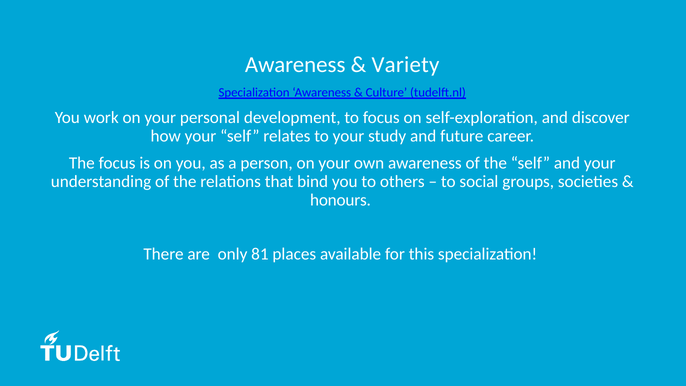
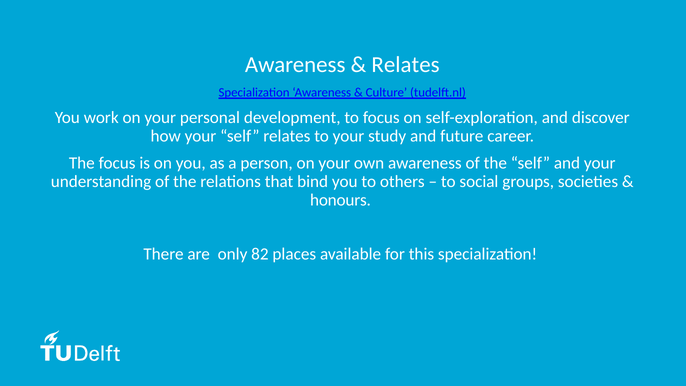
Variety: Variety -> Relates (406, 64)
81: 81 -> 82 (260, 254)
